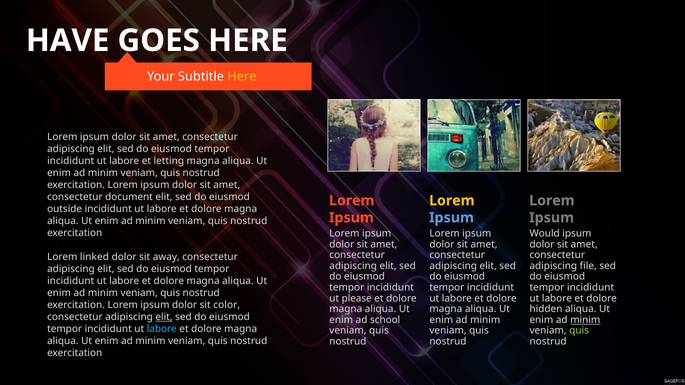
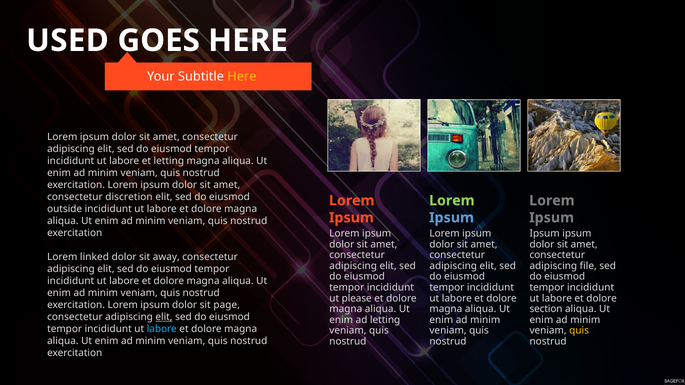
HAVE: HAVE -> USED (67, 41)
document: document -> discretion (129, 197)
Lorem colour: yellow -> light green (452, 201)
Would: Would -> Ipsum (545, 234)
color: color -> page (227, 305)
hidden: hidden -> section (546, 309)
ad school: school -> letting (385, 320)
minim underline: present -> none (585, 320)
quis colour: light green -> yellow (579, 331)
